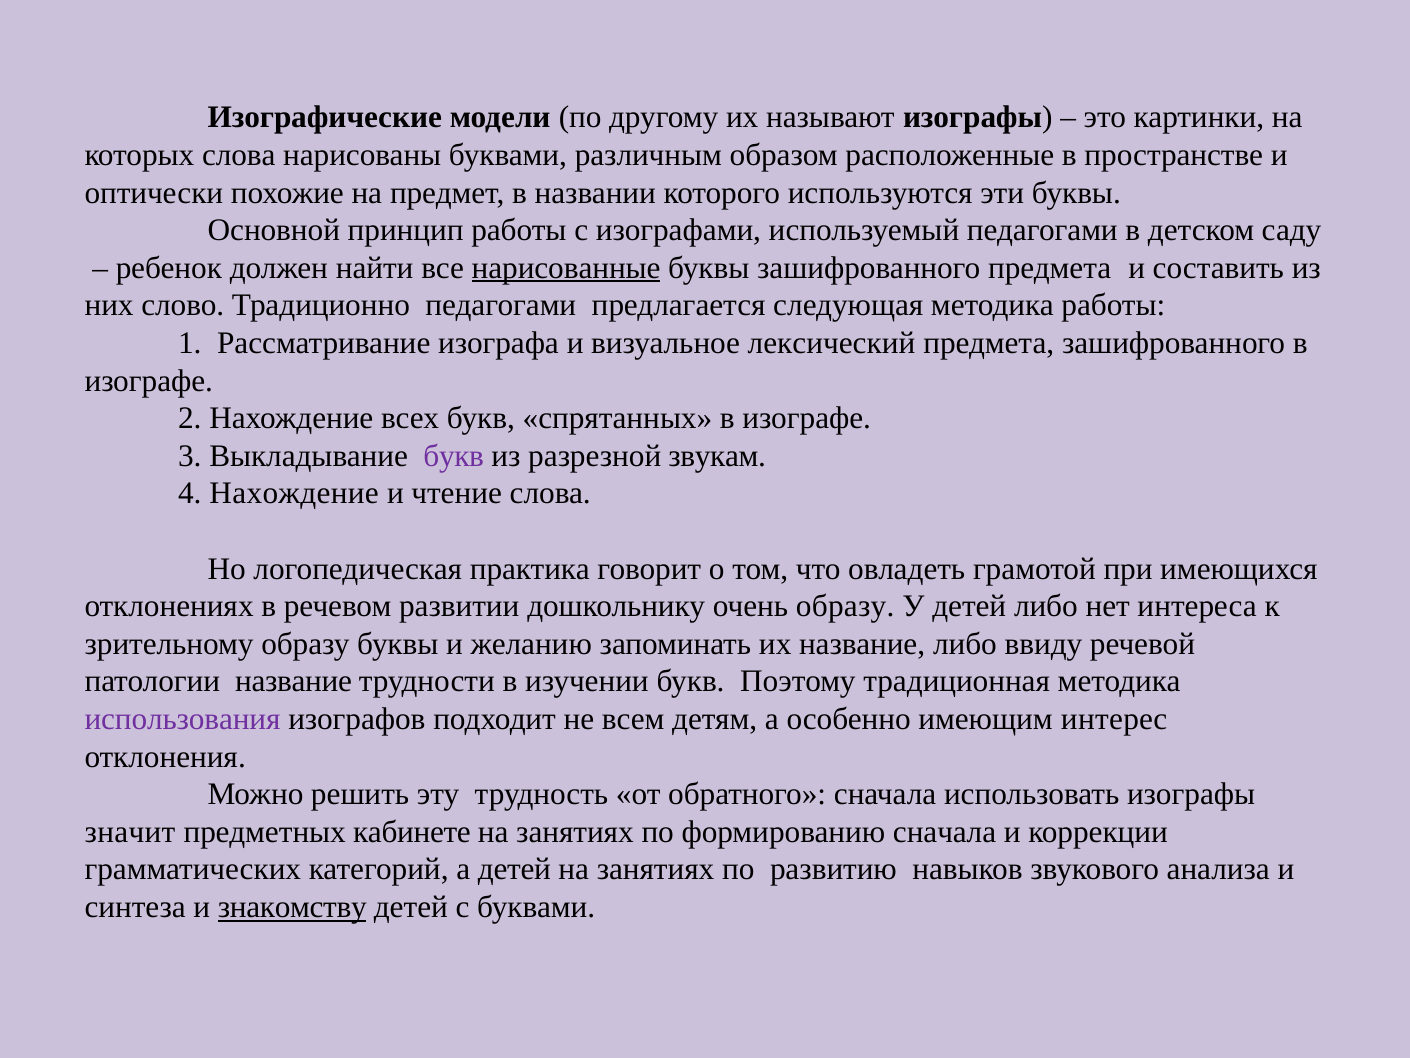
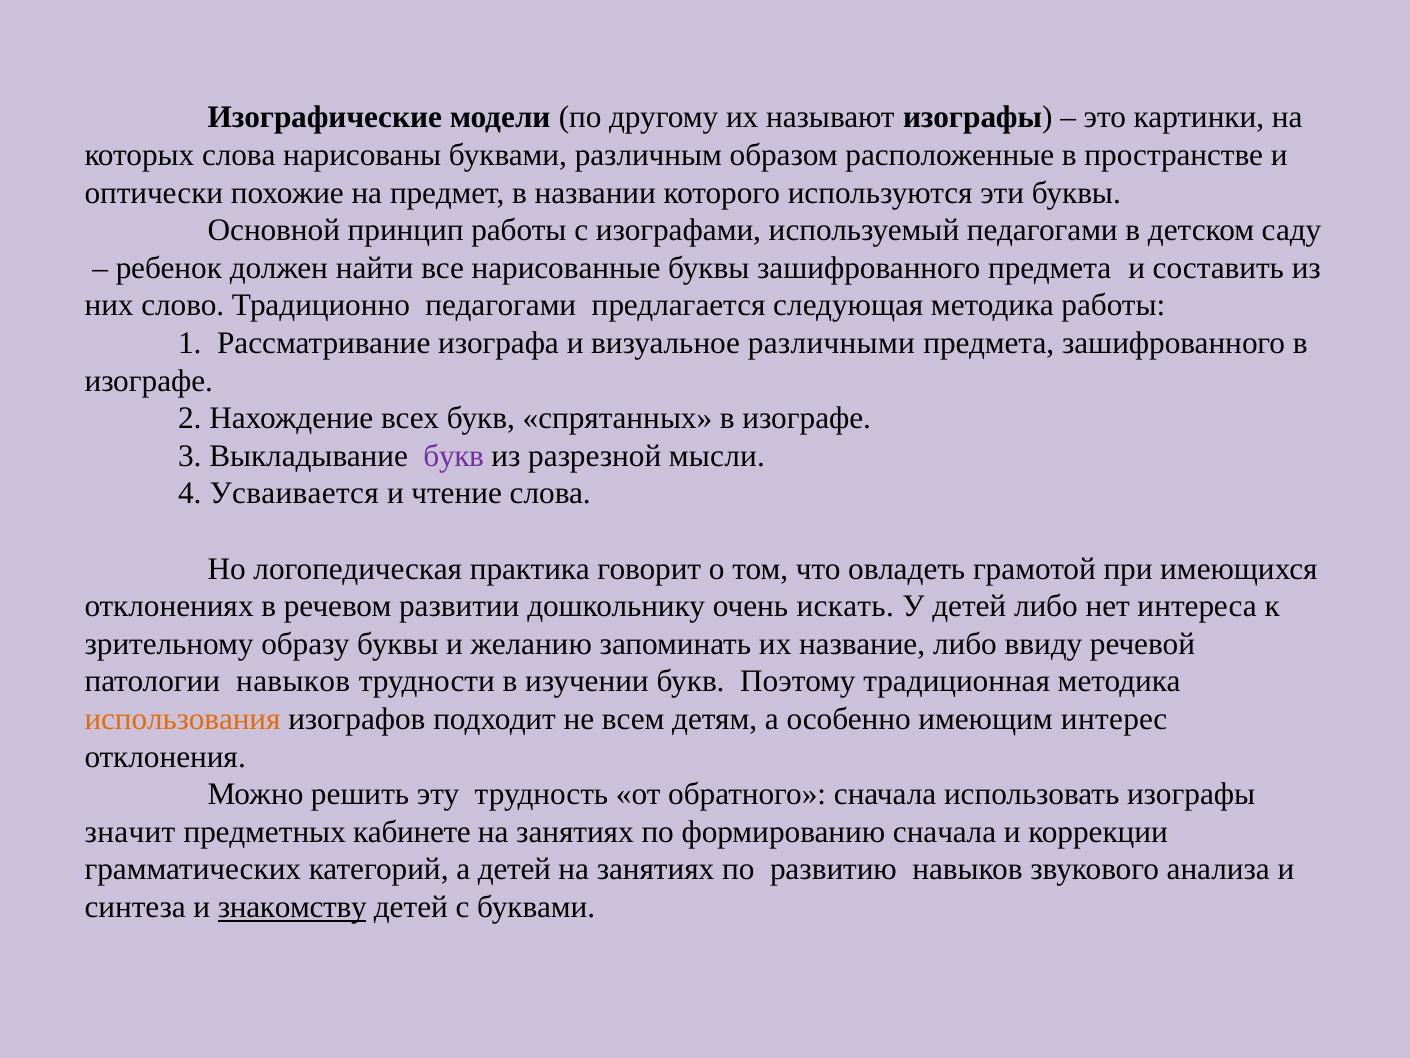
нарисованные underline: present -> none (566, 268)
лексический: лексический -> различными (831, 343)
звукам: звукам -> мысли (717, 456)
4 Нахождение: Нахождение -> Усваивается (294, 493)
очень образу: образу -> искать (845, 606)
патологии название: название -> навыков (293, 681)
использования colour: purple -> orange (183, 719)
